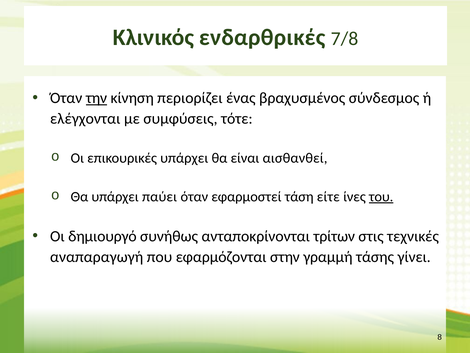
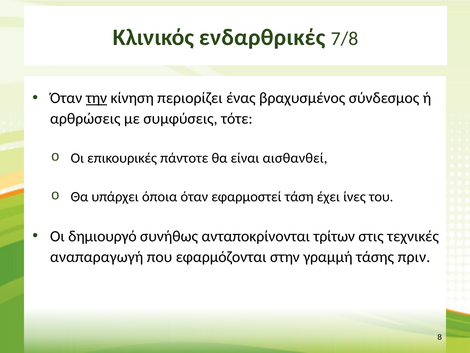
ελέγχονται: ελέγχονται -> αρθρώσεις (85, 119)
επικουρικές υπάρχει: υπάρχει -> πάντοτε (184, 158)
παύει: παύει -> όποια (160, 196)
είτε: είτε -> έχει (328, 196)
του underline: present -> none (381, 196)
γίνει: γίνει -> πριν (414, 257)
